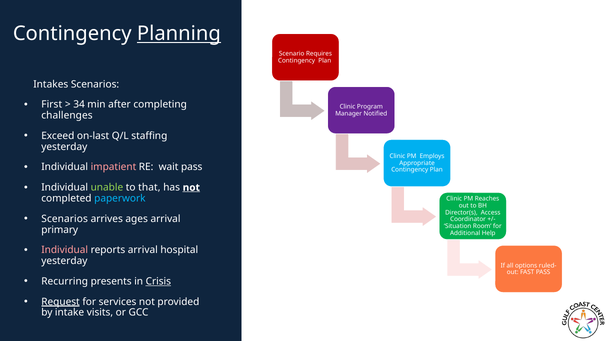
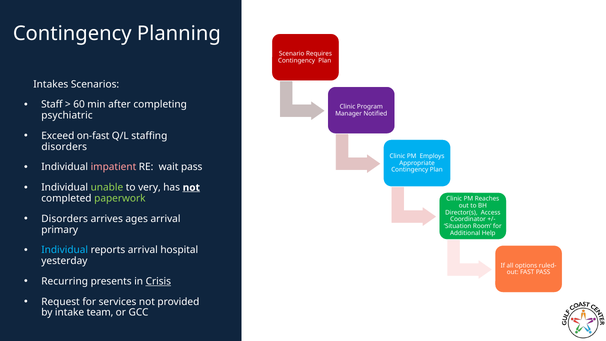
Planning underline: present -> none (179, 34)
First: First -> Staff (52, 105)
34: 34 -> 60 (79, 105)
challenges: challenges -> psychiatric (67, 115)
on-last: on-last -> on-fast (93, 136)
yesterday: yesterday -> disorders (64, 147)
that: that -> very (149, 187)
paperwork colour: light blue -> light green (120, 198)
Scenarios: Scenarios -> Disorders (65, 219)
Individual colour: pink -> light blue (65, 250)
Request underline: present -> none (61, 302)
visits: visits -> team (100, 312)
